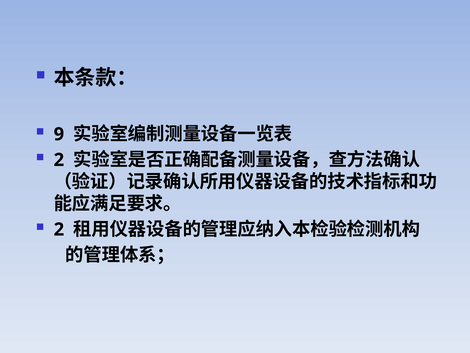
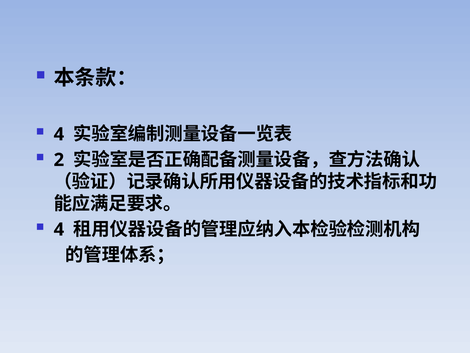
9: 9 -> 4 (59, 134)
2: 2 -> 4 (59, 229)
